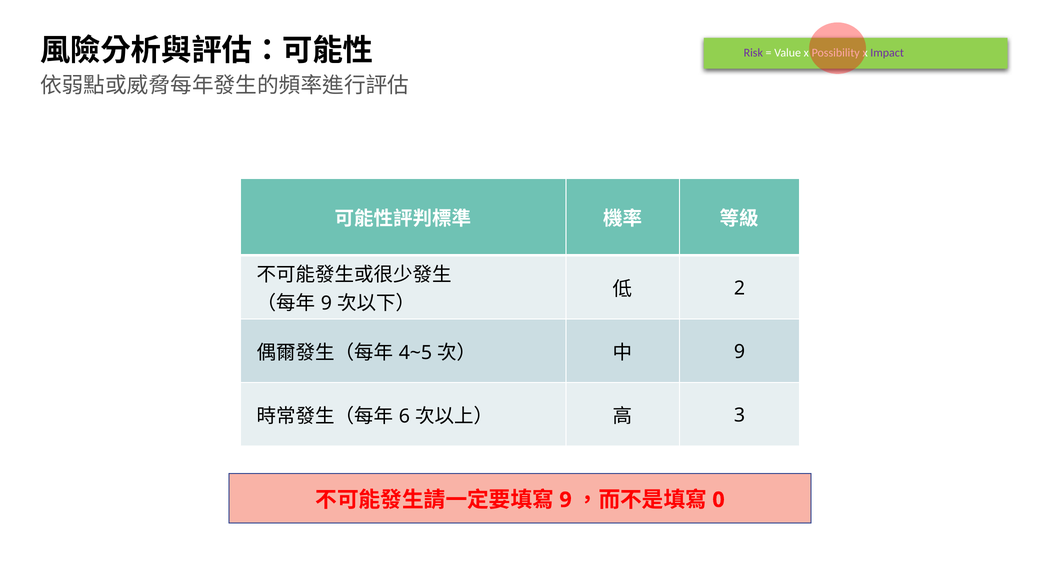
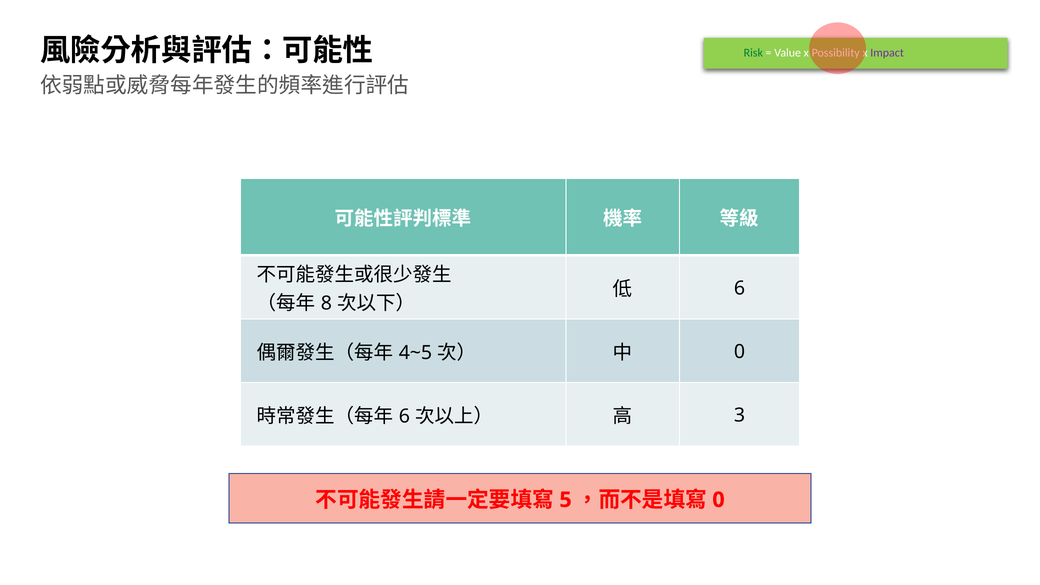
Risk colour: purple -> green (753, 53)
2: 2 -> 6 (740, 288)
9: 9 -> 8 (326, 303)
9: 9 -> 0 (740, 352)
9: 9 -> 5 (566, 500)
